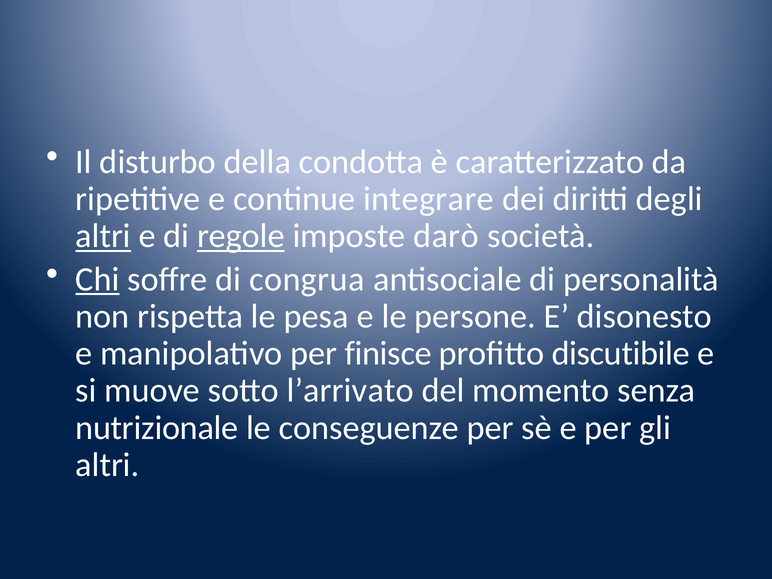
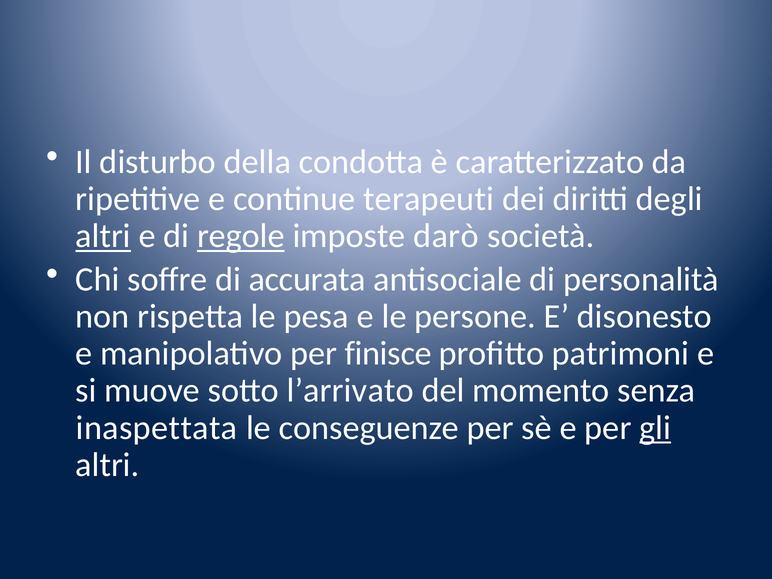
integrare: integrare -> terapeuti (429, 199)
Chi underline: present -> none (97, 279)
congrua: congrua -> accurata (307, 279)
discutibile: discutibile -> patrimoni (621, 354)
nutrizionale: nutrizionale -> inaspettata (157, 428)
gli underline: none -> present (655, 428)
